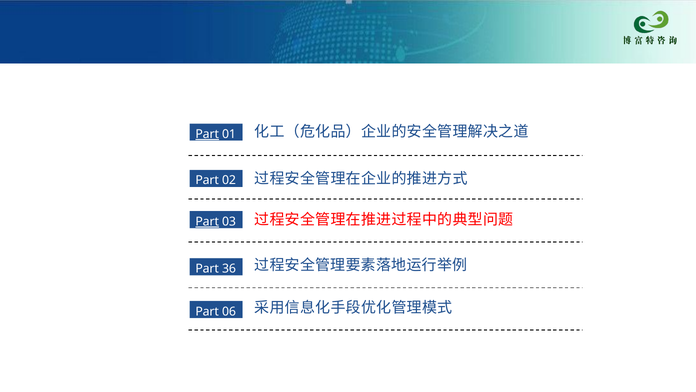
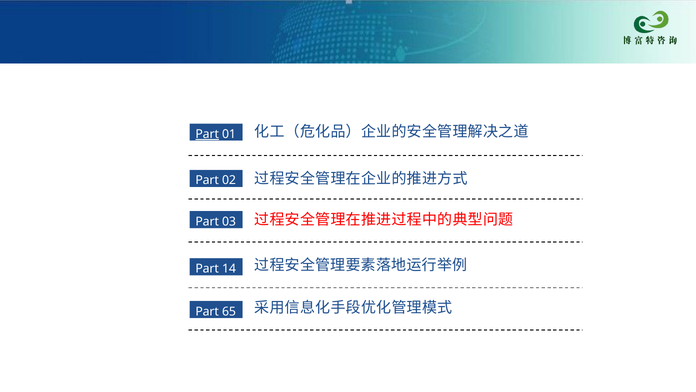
Part underline: present -> none (207, 221)
36: 36 -> 14 (229, 269)
06: 06 -> 65 (229, 311)
